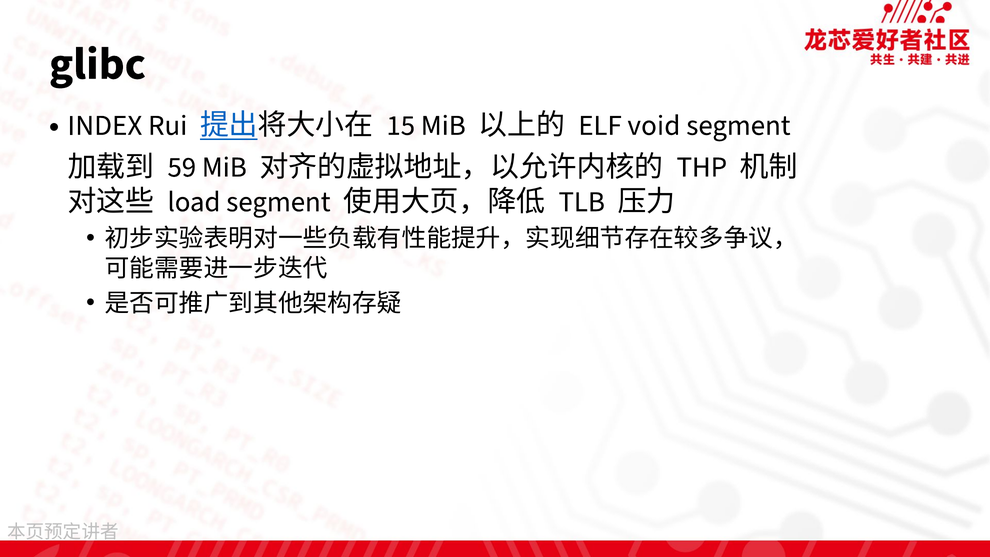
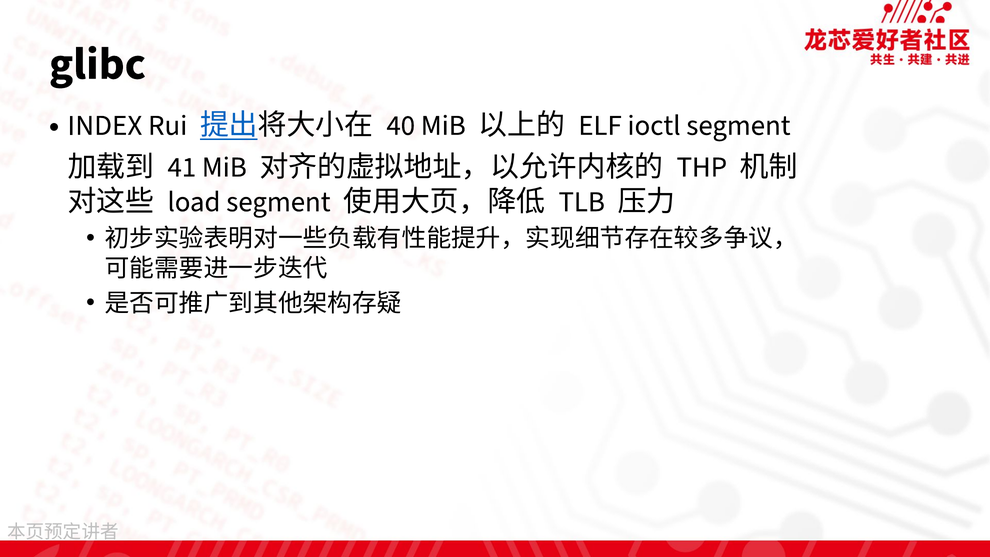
15: 15 -> 40 (401, 125)
void: void -> ioctl (654, 125)
59: 59 -> 41 (182, 167)
